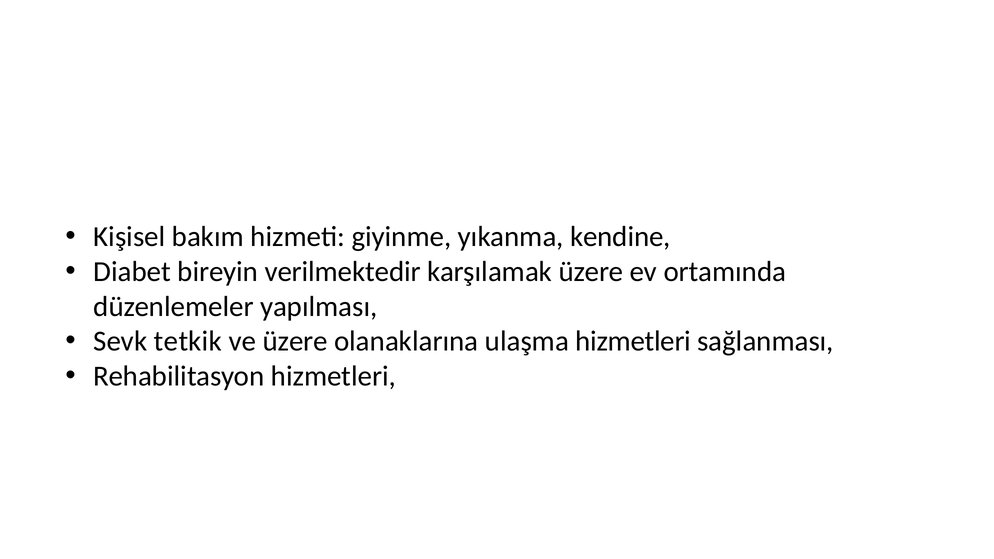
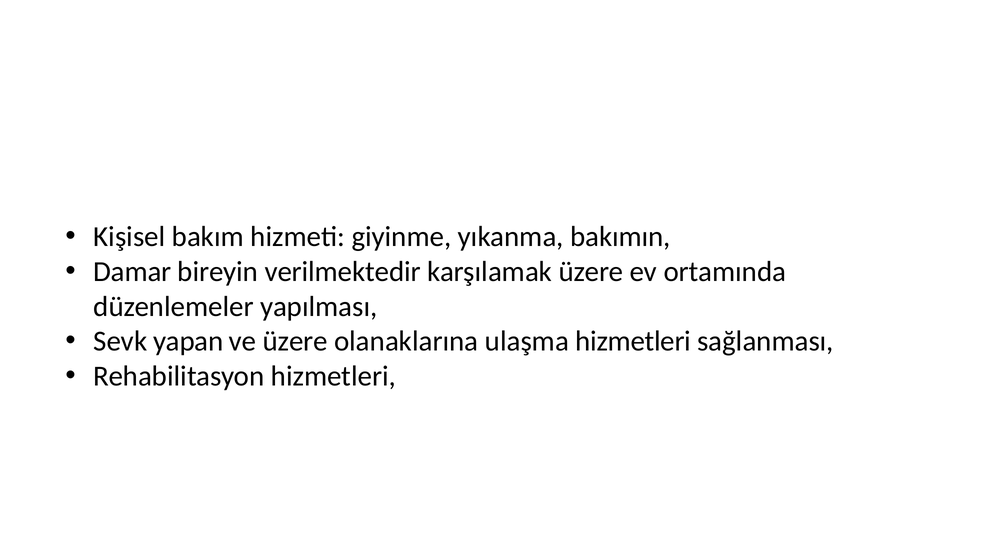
kendine: kendine -> bakımın (620, 237)
Diabet: Diabet -> Damar (132, 272)
tetkik: tetkik -> yapan (188, 341)
